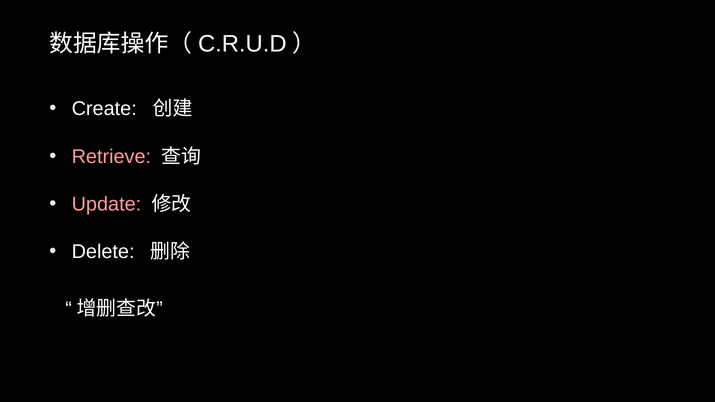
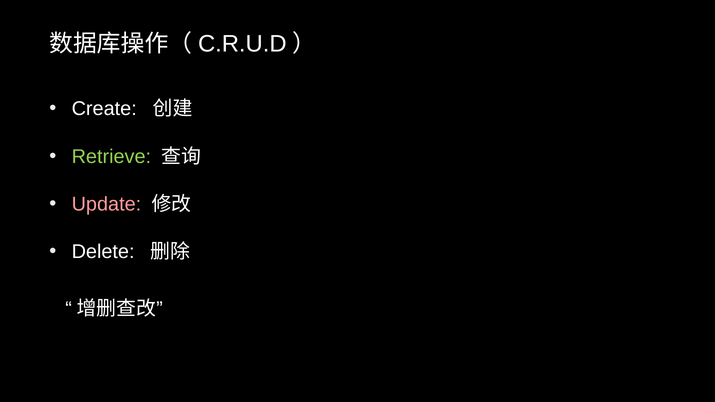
Retrieve colour: pink -> light green (111, 157)
